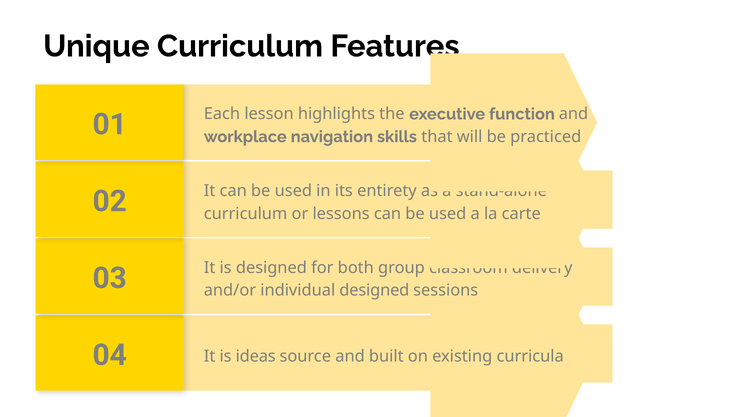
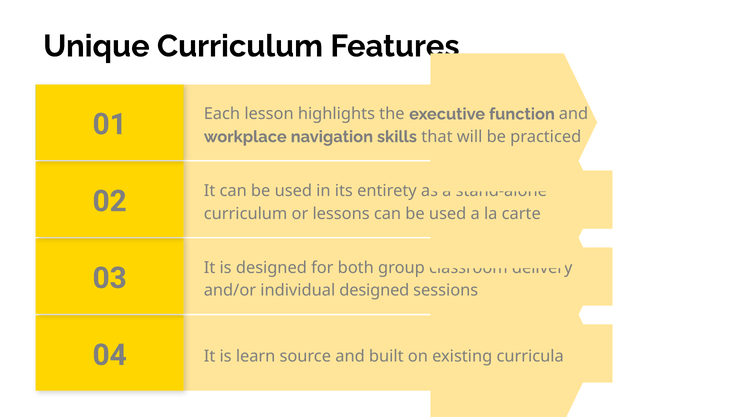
ideas: ideas -> learn (256, 356)
